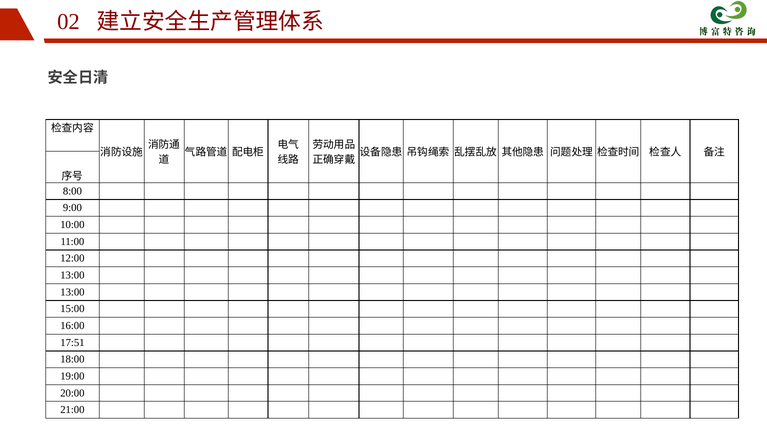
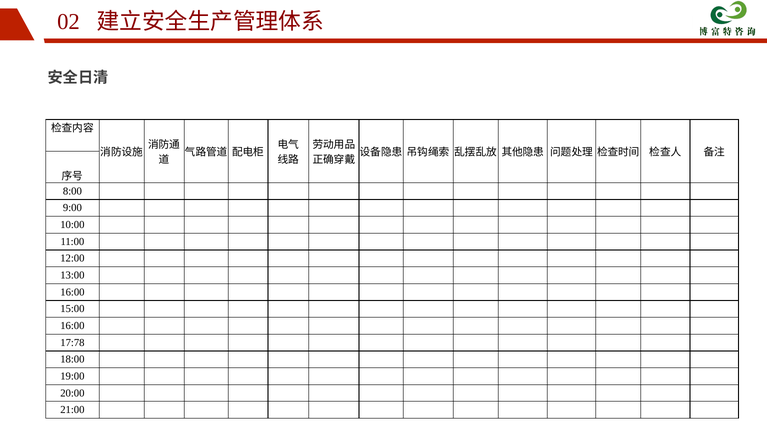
13:00: 13:00 -> 16:00 (72, 292)
17:51: 17:51 -> 17:78 (72, 343)
